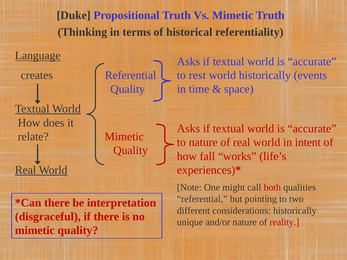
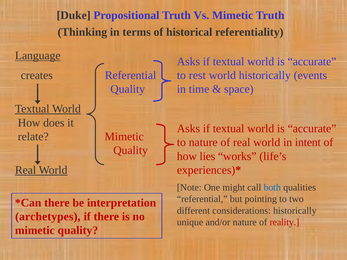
fall: fall -> lies (207, 156)
both colour: red -> blue (272, 188)
disgraceful: disgraceful -> archetypes (48, 217)
